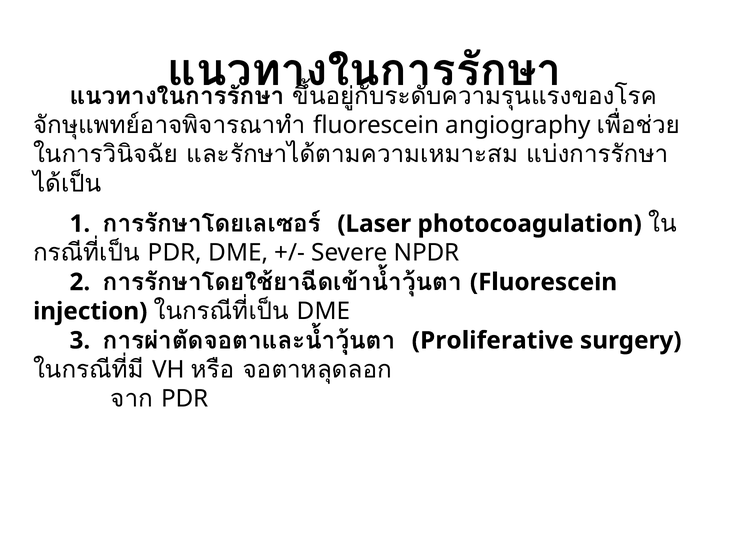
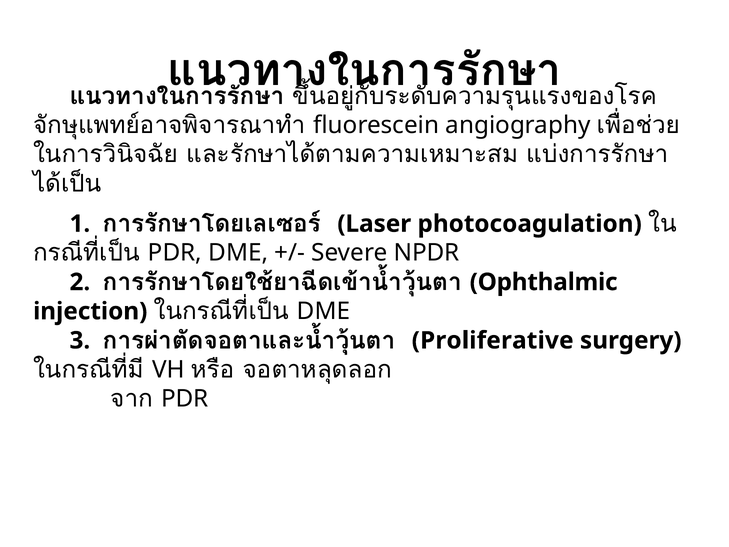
Fluorescein: Fluorescein -> Ophthalmic (544, 282)
